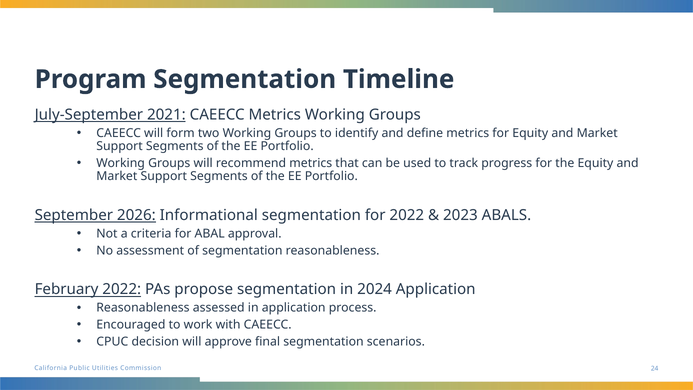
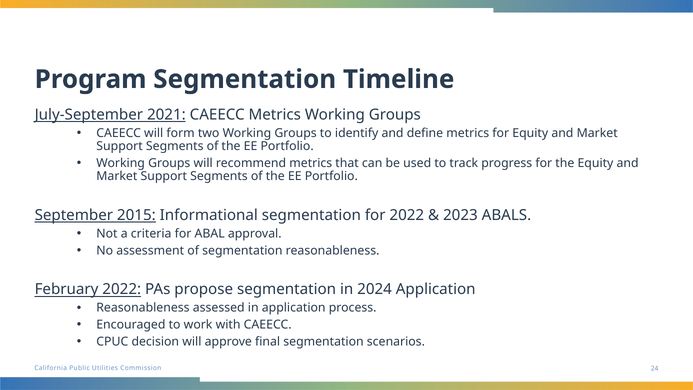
2026: 2026 -> 2015 (136, 215)
